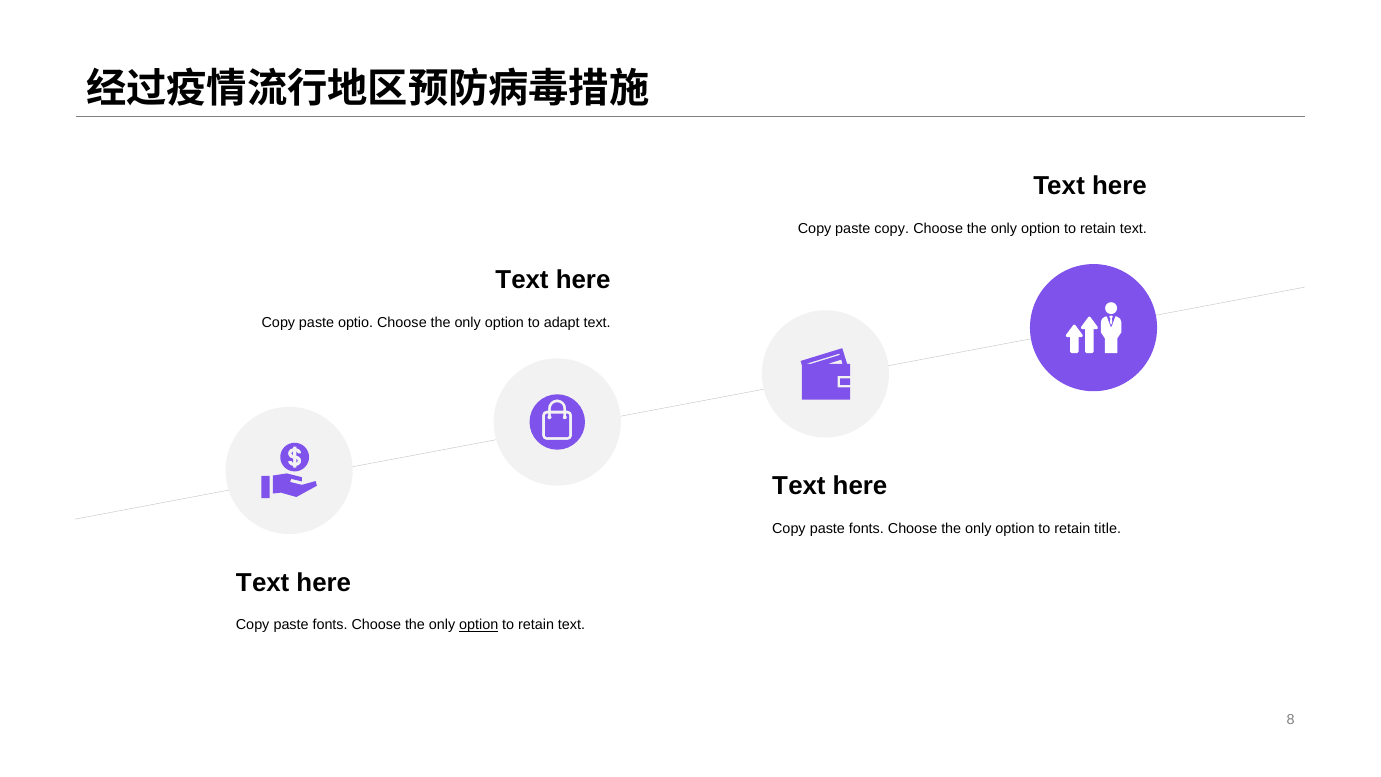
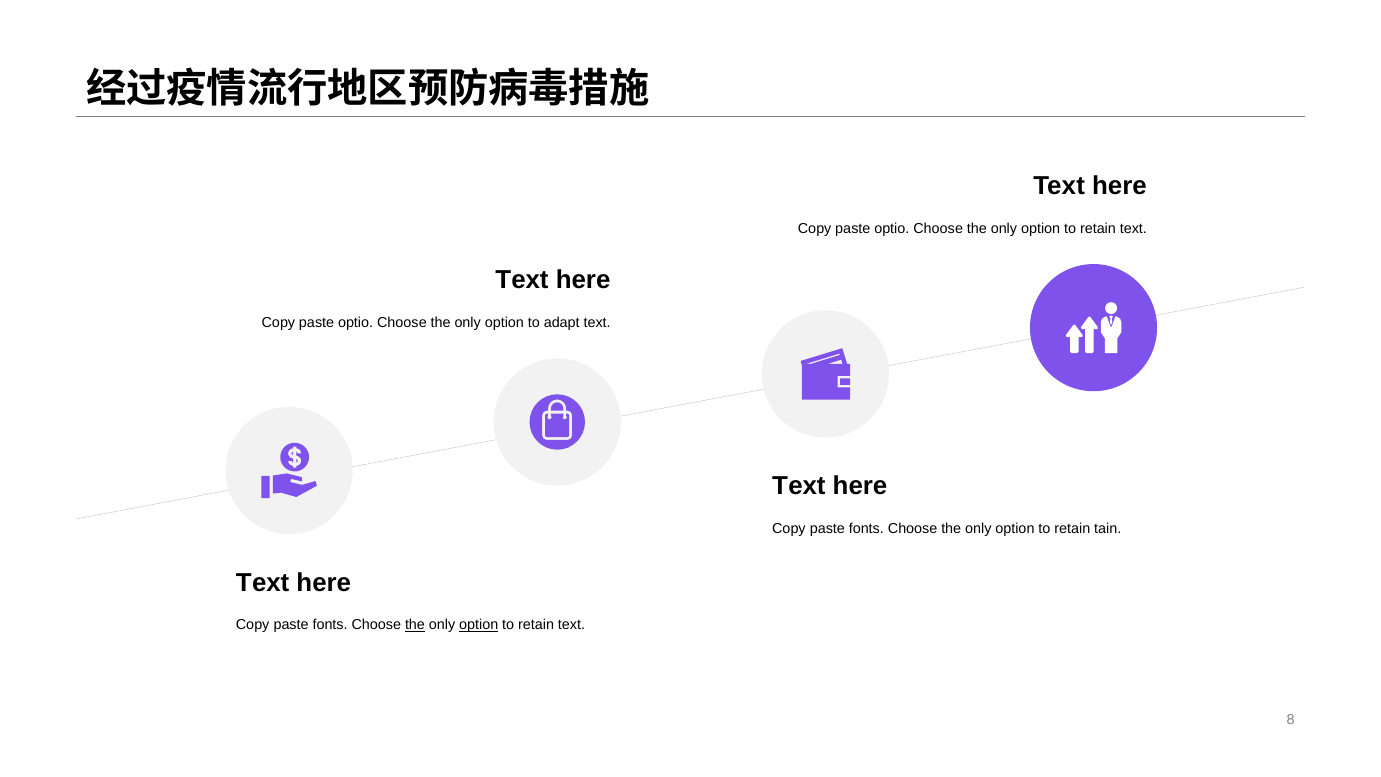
copy: copy -> optio (892, 228)
title: title -> tain (1108, 528)
the underline: none -> present (415, 625)
